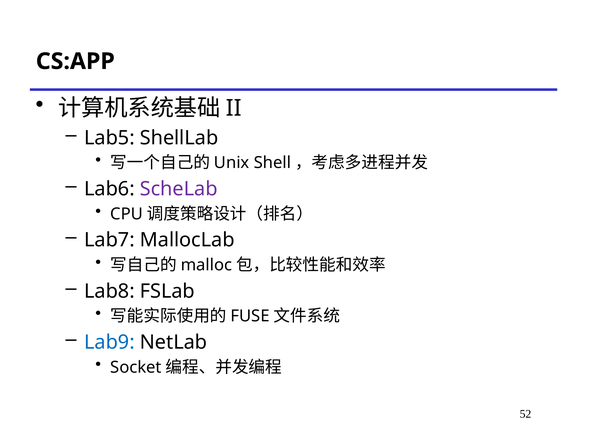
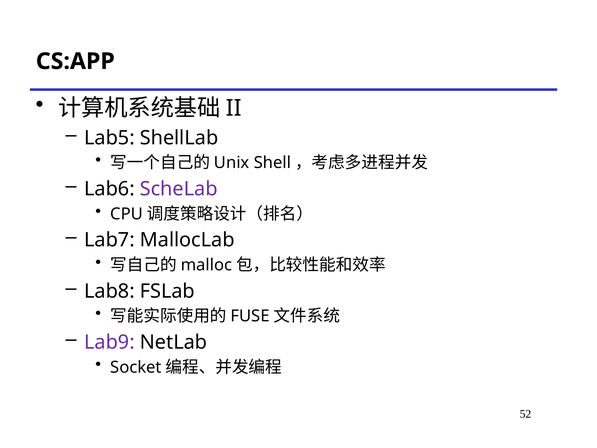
Lab9 colour: blue -> purple (109, 342)
